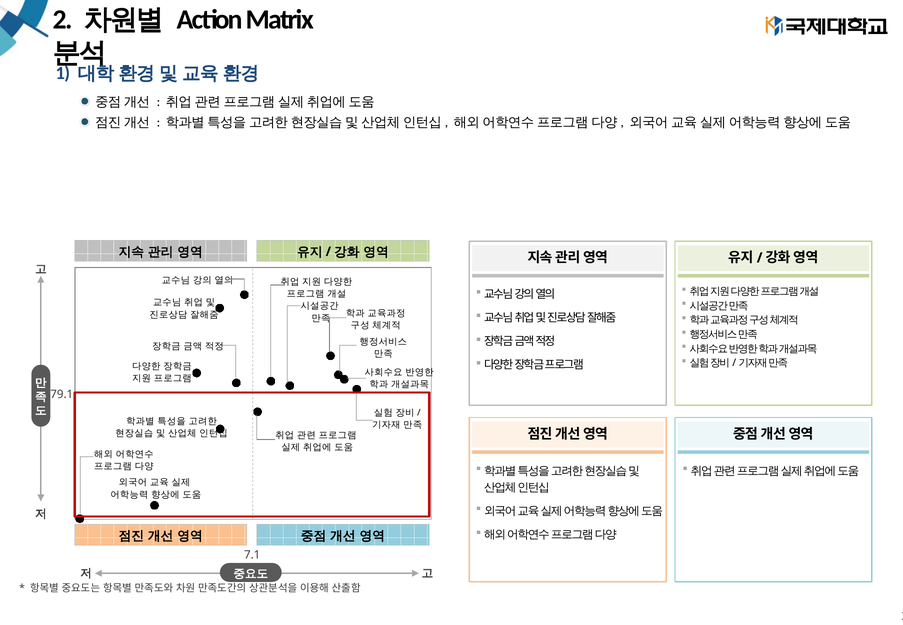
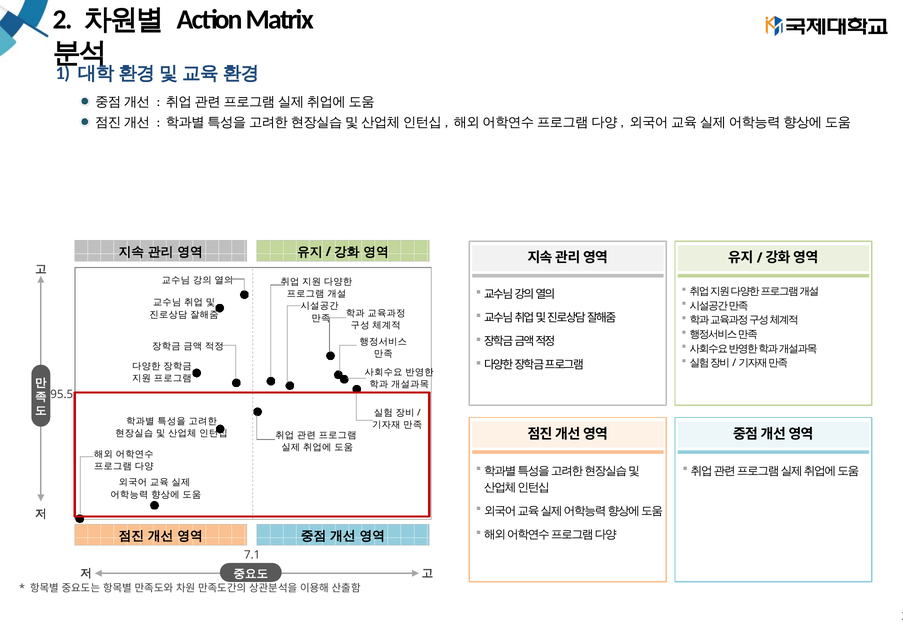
79.1: 79.1 -> 95.5 (62, 395)
